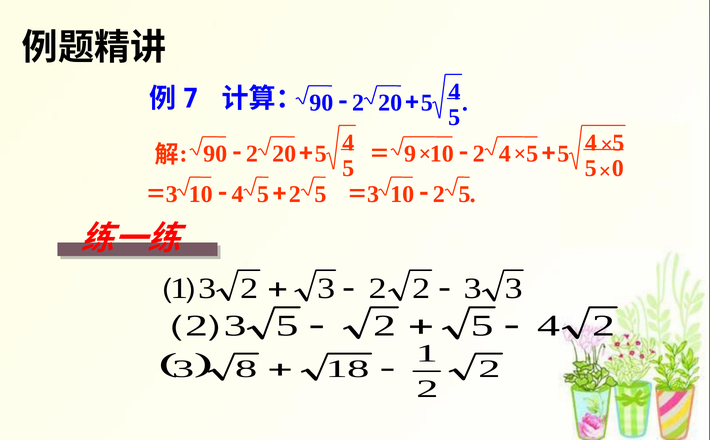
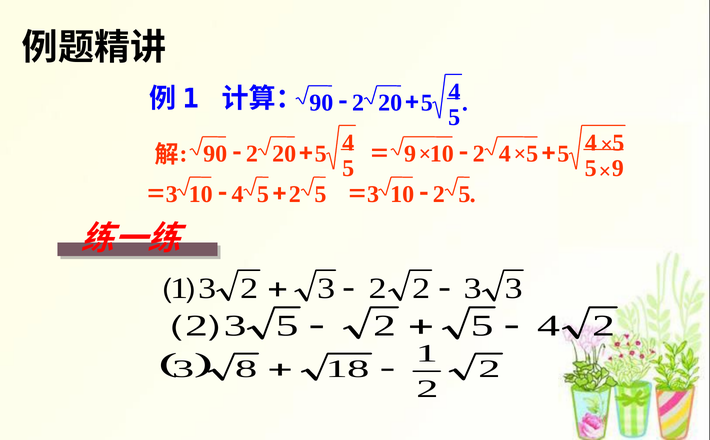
7: 7 -> 1 (191, 99)
0: 0 -> 9 (618, 168)
